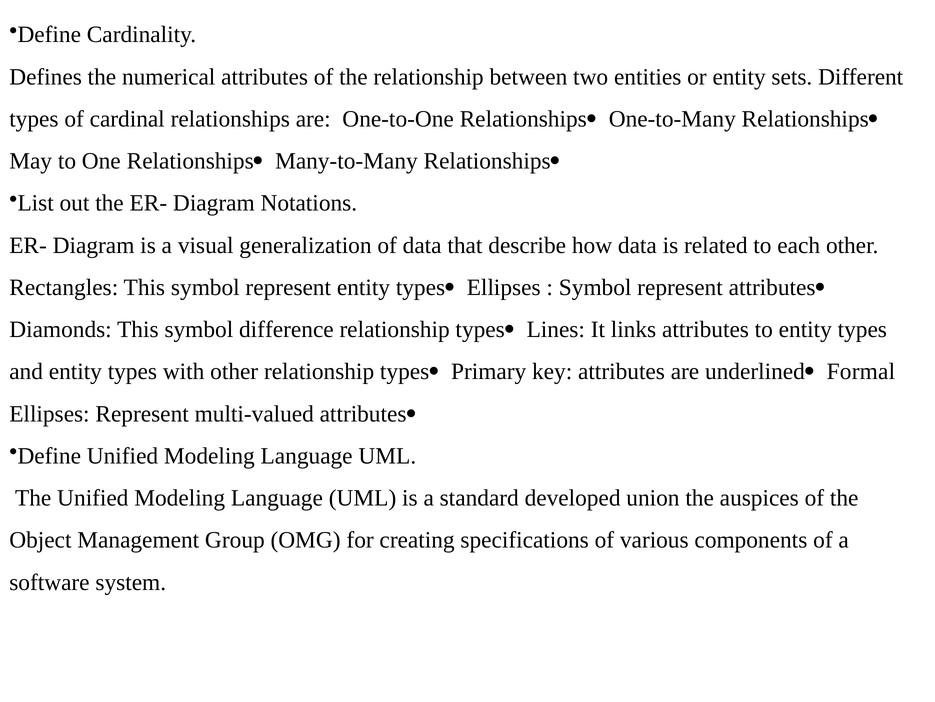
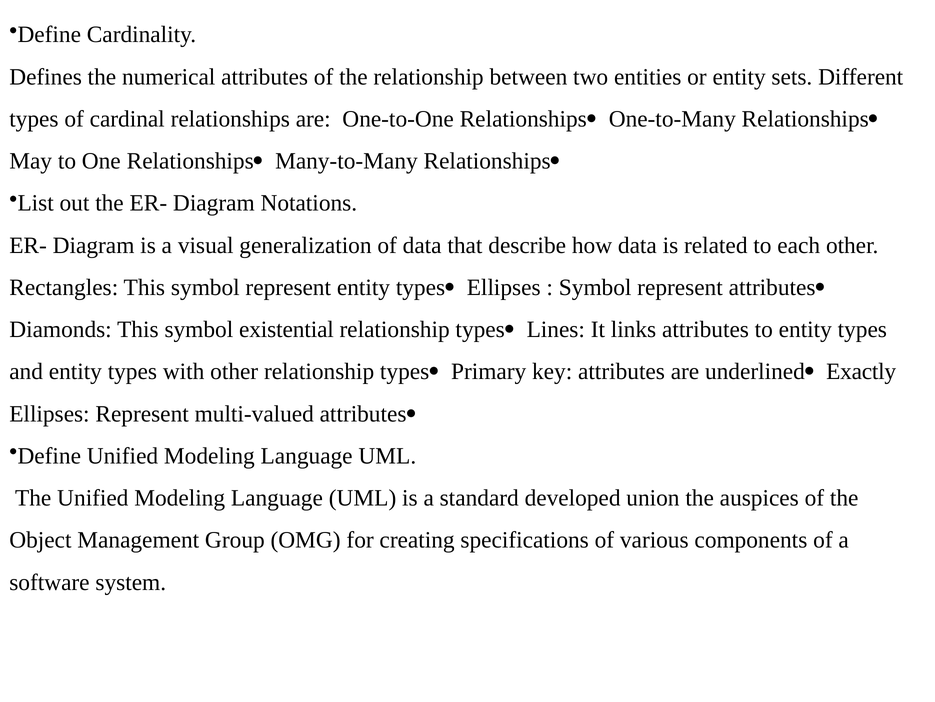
difference: difference -> existential (286, 329)
Formal: Formal -> Exactly (861, 371)
